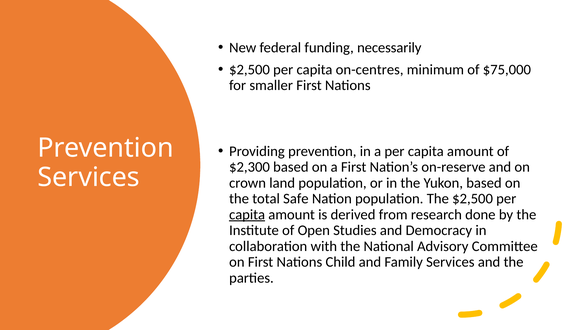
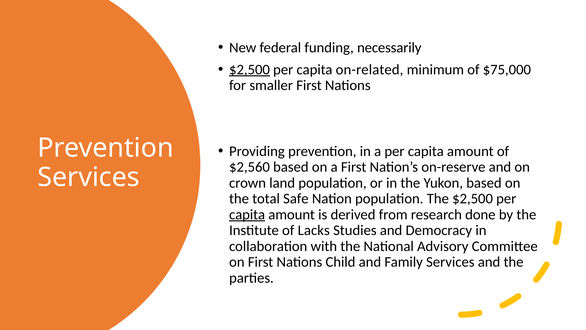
$2,500 underline: none -> present (250, 69)
on-centres: on-centres -> on-related (370, 69)
$2,300: $2,300 -> $2,560 (250, 167)
Open: Open -> Lacks (314, 230)
